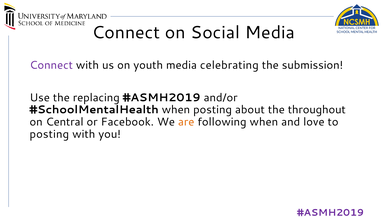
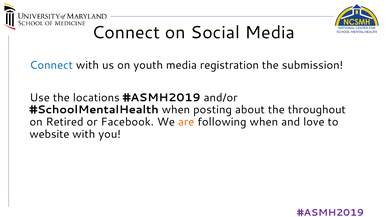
Connect colour: purple -> blue (51, 65)
celebrating: celebrating -> registration (229, 65)
replacing: replacing -> locations (96, 98)
Central: Central -> Retired (65, 122)
posting: posting -> website (49, 134)
